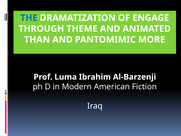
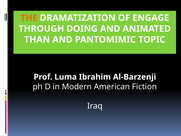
THE colour: blue -> orange (29, 18)
THEME: THEME -> DOING (82, 29)
MORE: MORE -> TOPIC (152, 40)
